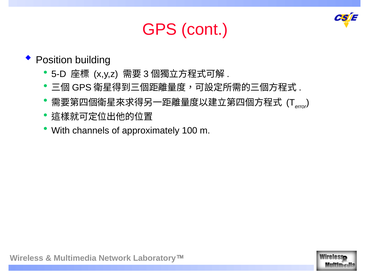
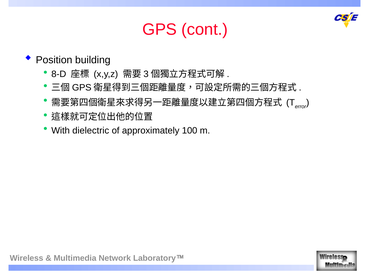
5-D: 5-D -> 8-D (59, 74)
channels: channels -> dielectric (91, 130)
